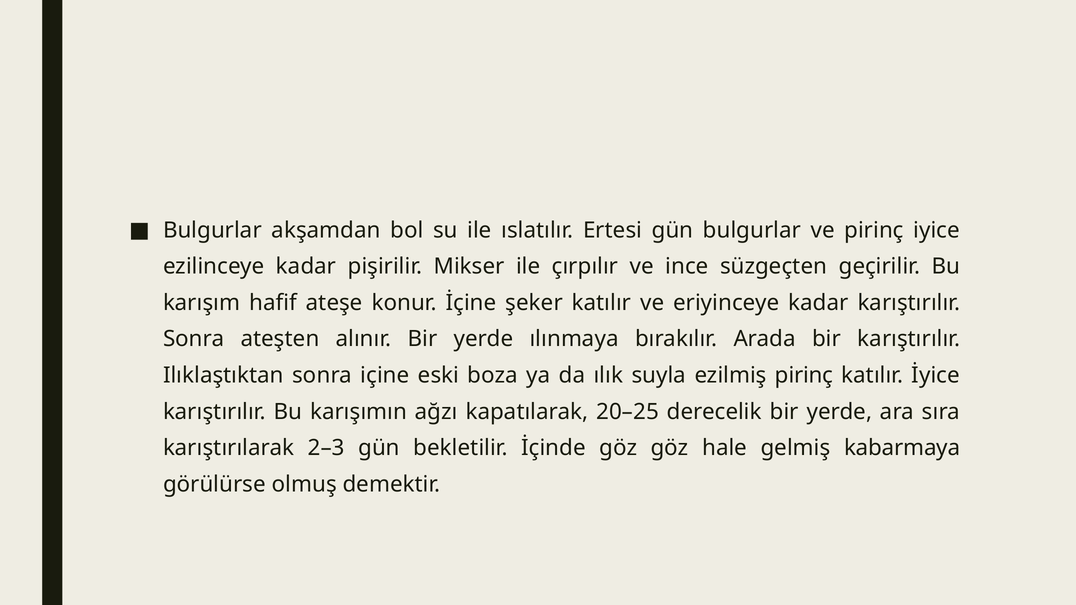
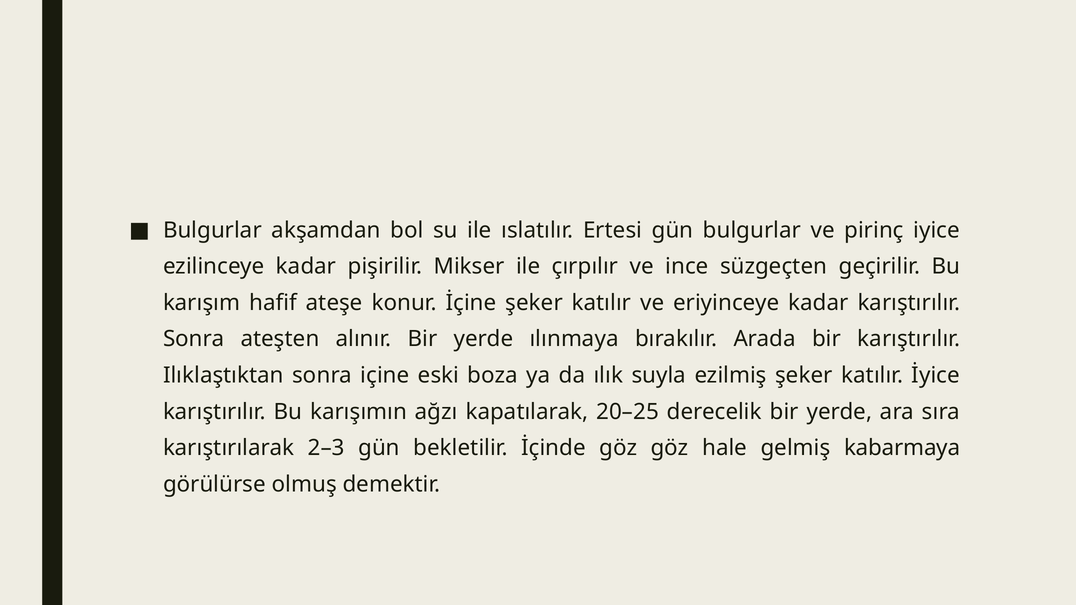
ezilmiş pirinç: pirinç -> şeker (804, 375)
